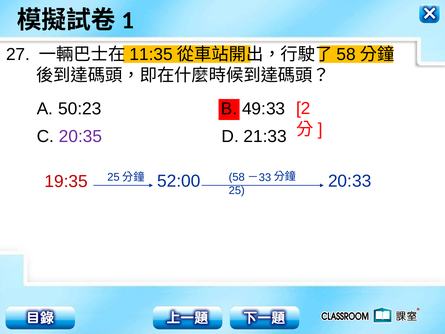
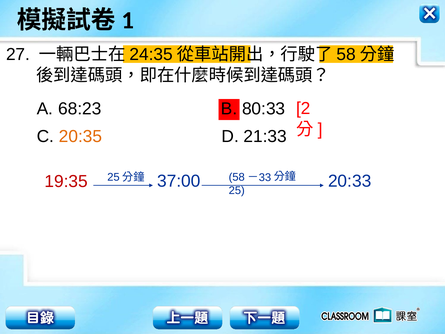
11:35: 11:35 -> 24:35 (151, 55)
50:23: 50:23 -> 68:23 (80, 109)
49:33: 49:33 -> 80:33 (264, 109)
20:35 colour: purple -> orange (80, 136)
52:00: 52:00 -> 37:00 (179, 181)
